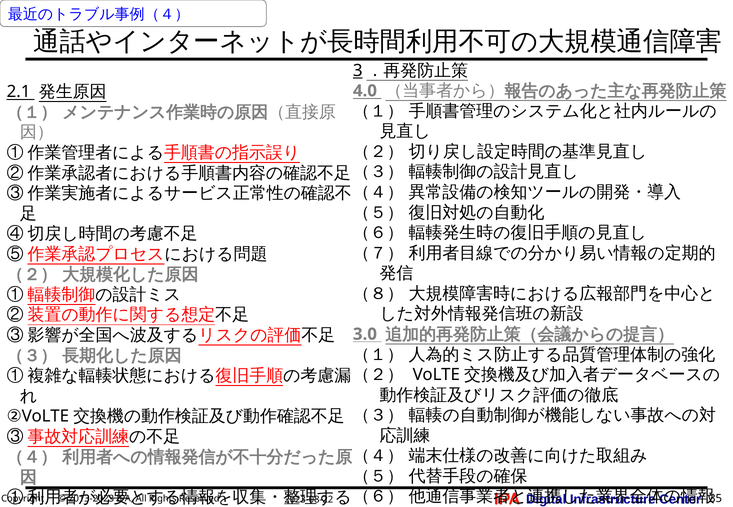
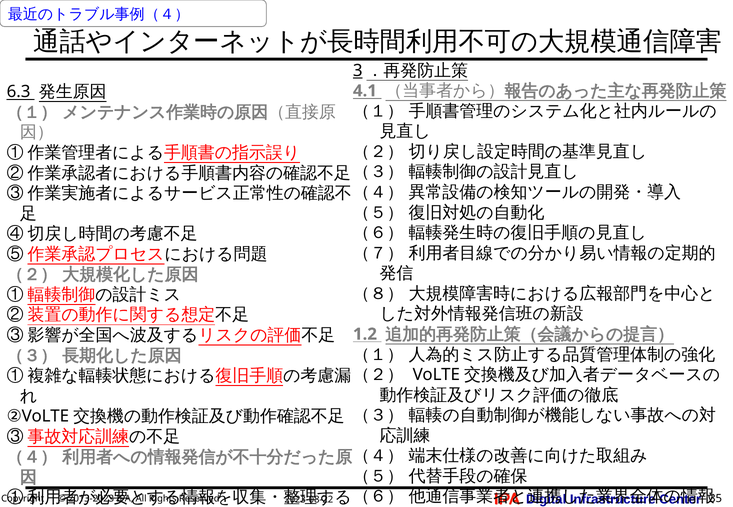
2.1: 2.1 -> 6.3 (19, 92)
4.0: 4.0 -> 4.1 (365, 91)
3.0: 3.0 -> 1.2 (365, 334)
